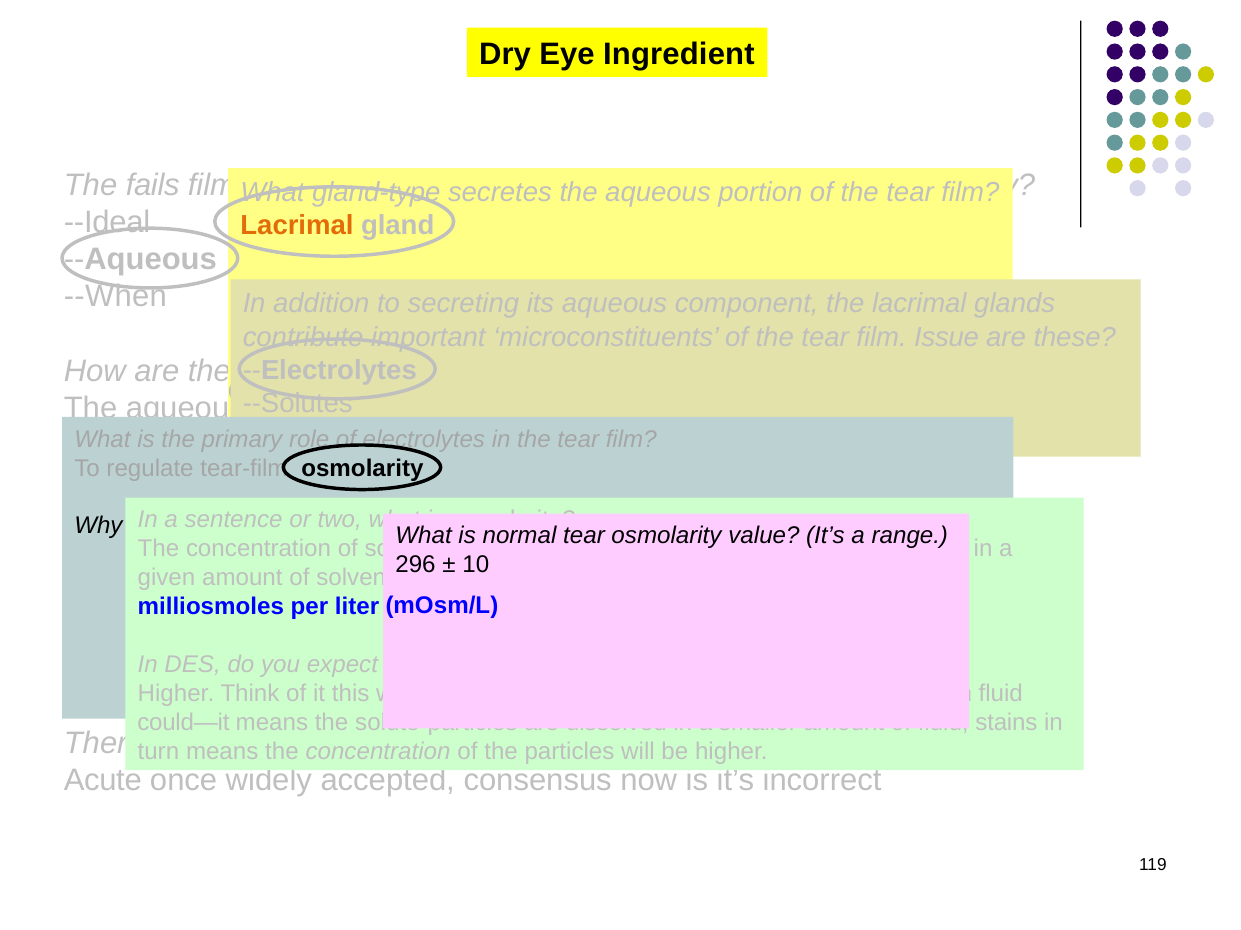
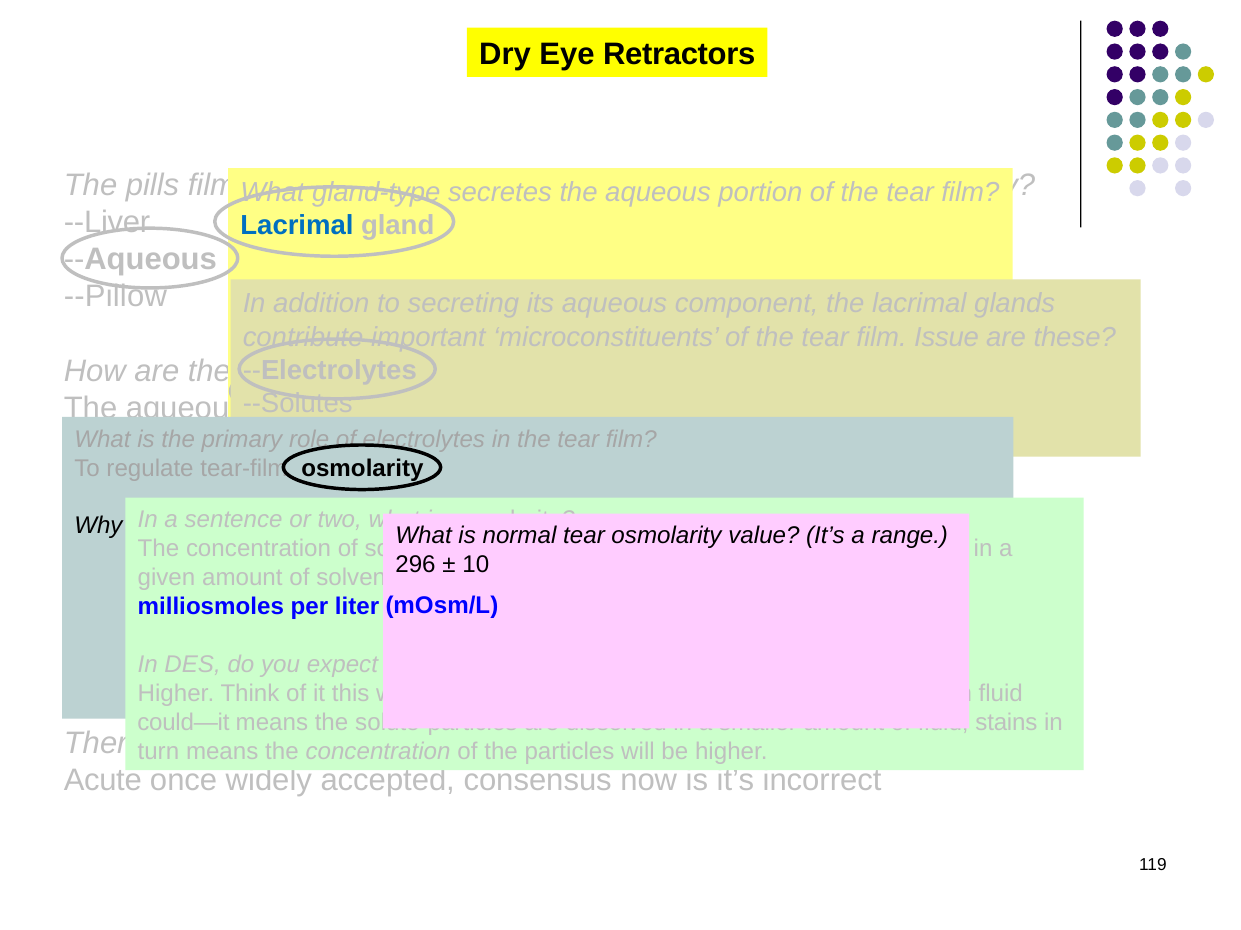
Ingredient: Ingredient -> Retractors (679, 54)
fails: fails -> pills (153, 185)
--Ideal: --Ideal -> --Liver (107, 222)
Lacrimal colour: orange -> blue (297, 226)
--When: --When -> --Pillow (115, 297)
